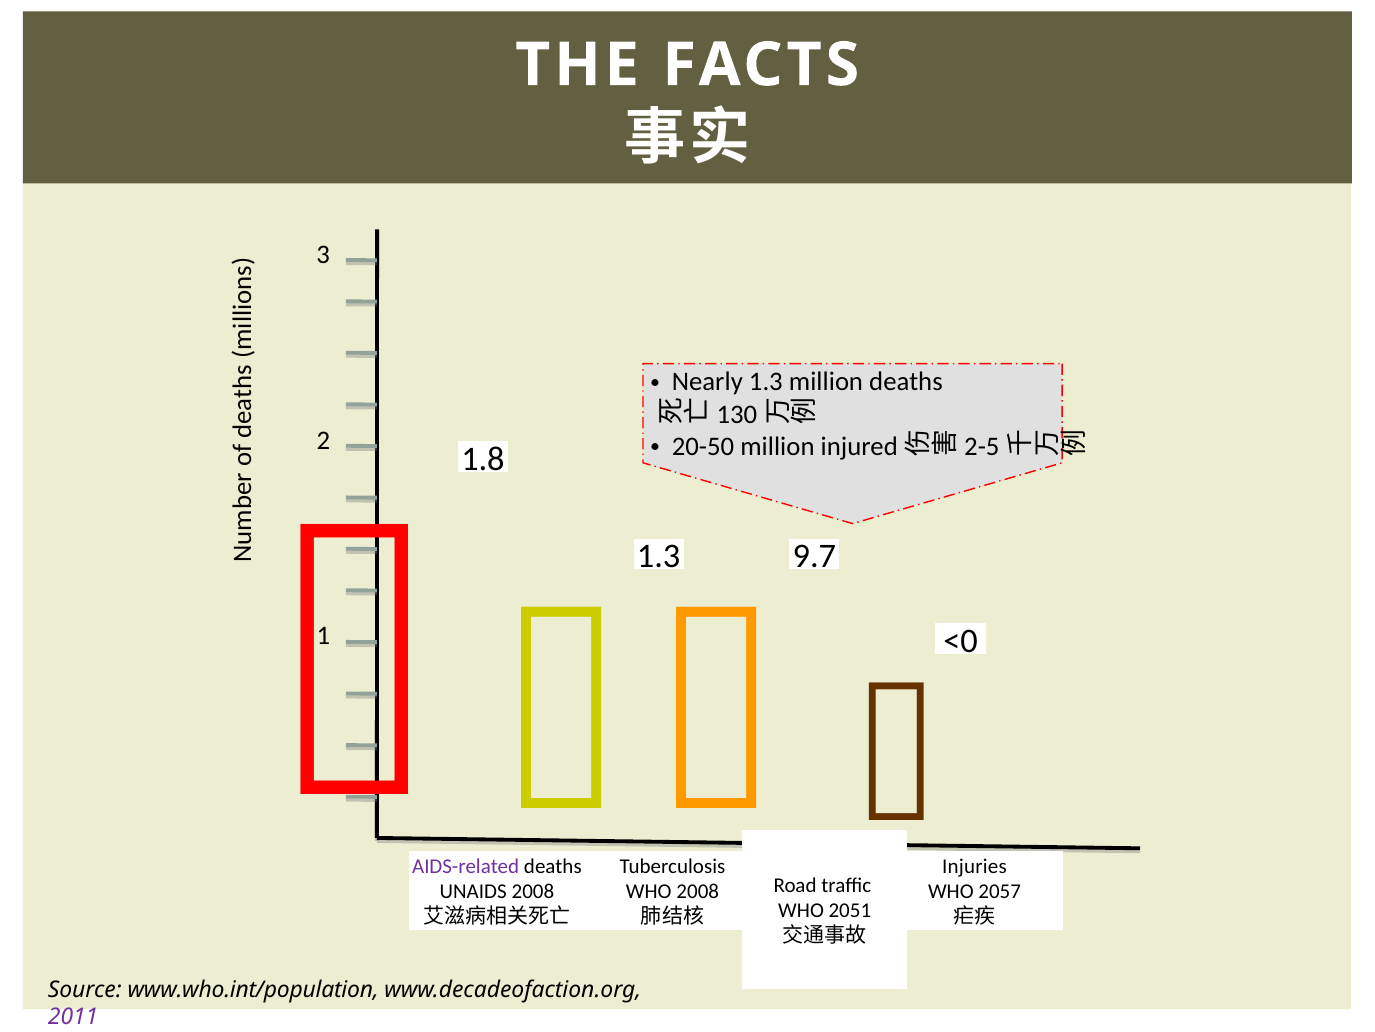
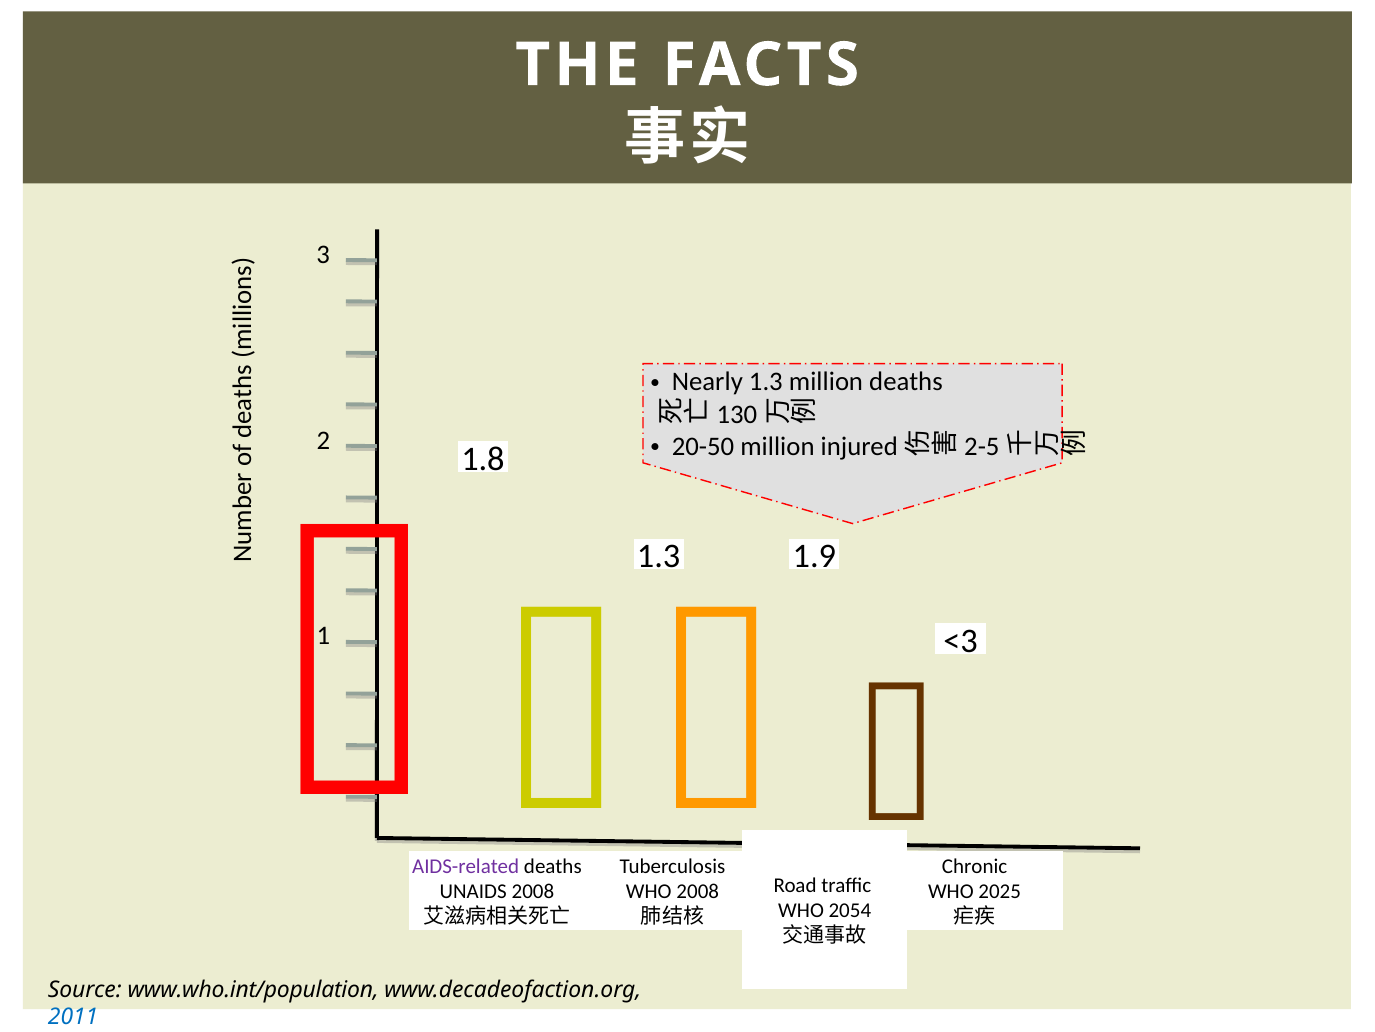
9.7: 9.7 -> 1.9 (814, 556)
<0: <0 -> <3 (960, 640)
Injuries: Injuries -> Chronic (975, 866)
2057: 2057 -> 2025 (1000, 891)
2051: 2051 -> 2054 (850, 910)
2011 colour: purple -> blue (73, 1016)
